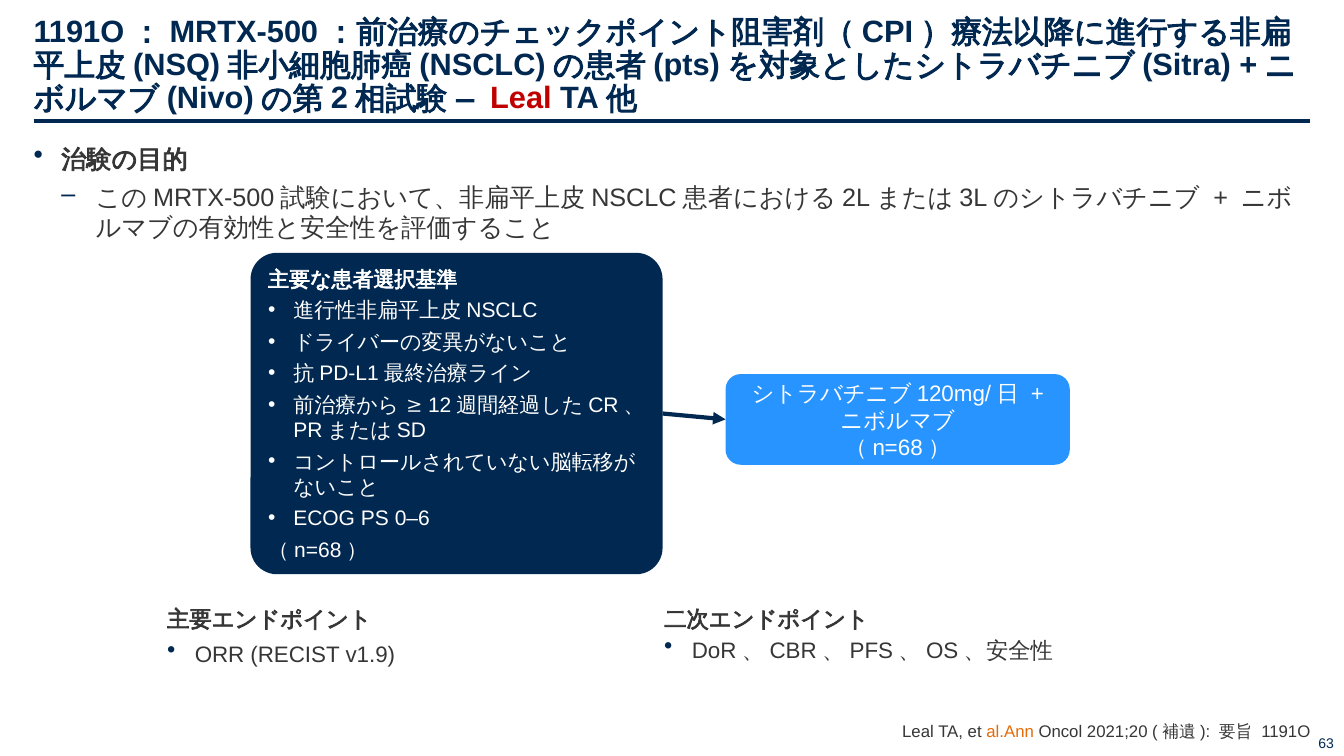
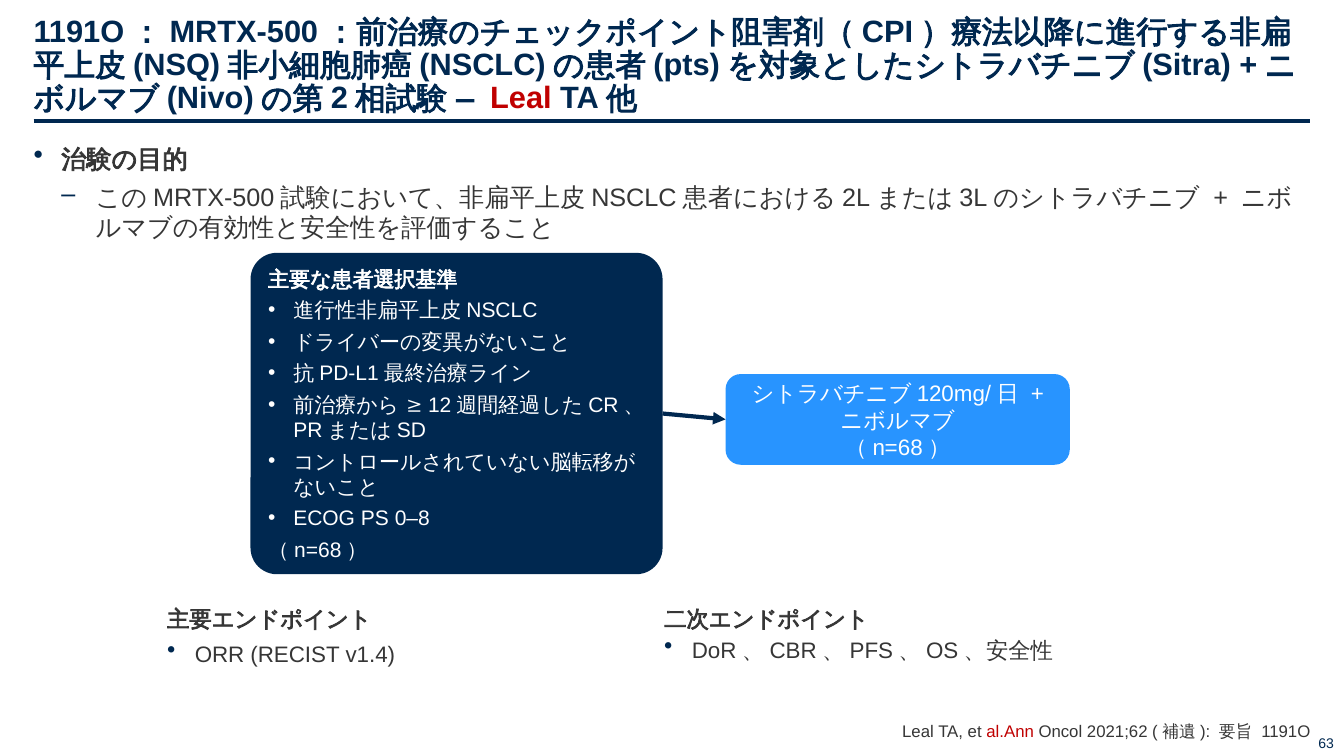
0–6: 0–6 -> 0–8 (412, 519)
v1.9: v1.9 -> v1.4 (370, 655)
al.Ann colour: orange -> red (1010, 732)
2021;20: 2021;20 -> 2021;62 (1117, 732)
